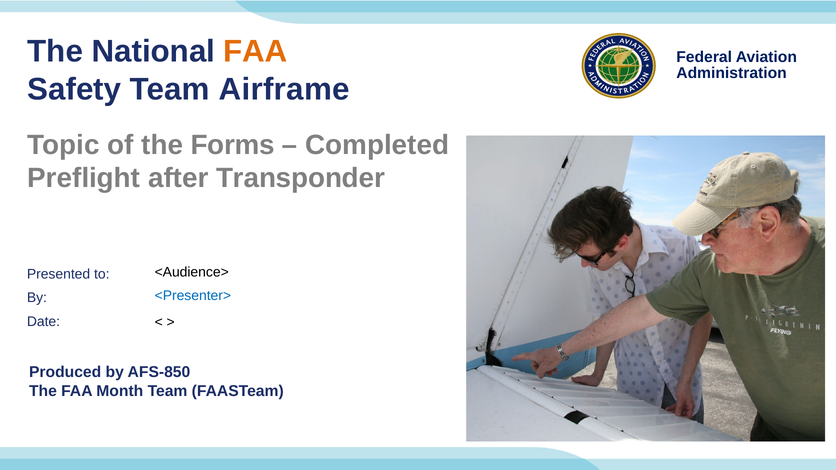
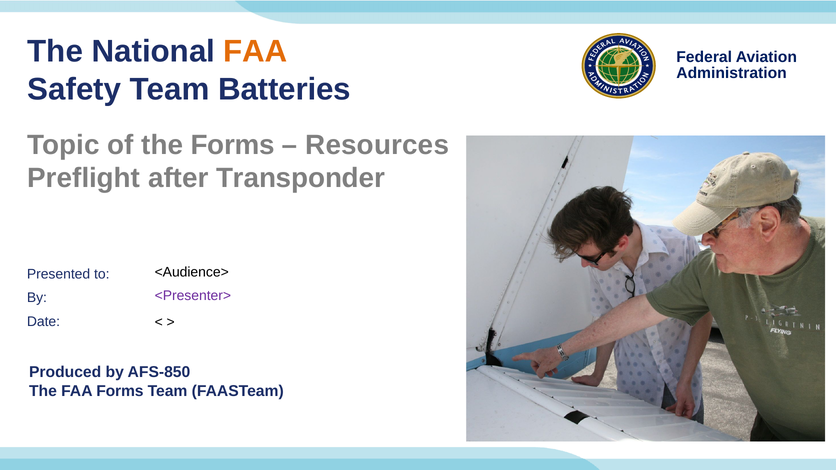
Airframe: Airframe -> Batteries (284, 89)
Completed: Completed -> Resources (377, 145)
<Presenter> colour: blue -> purple (193, 296)
FAA Month: Month -> Forms (120, 391)
